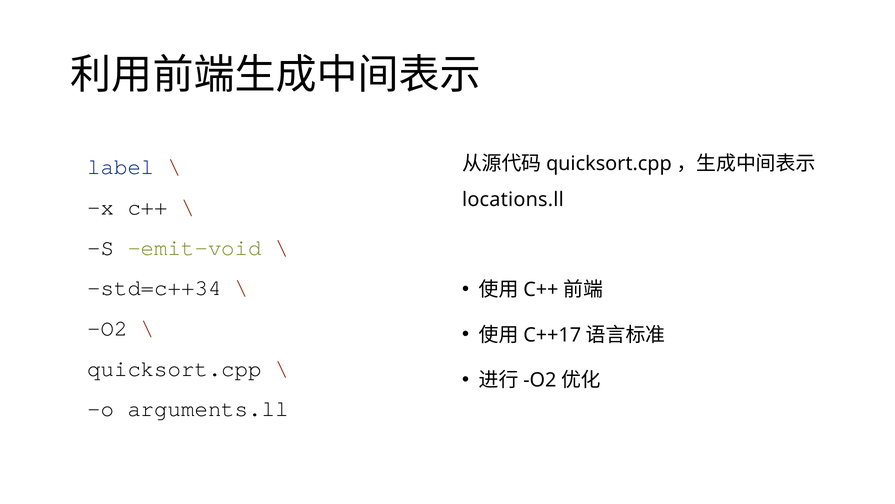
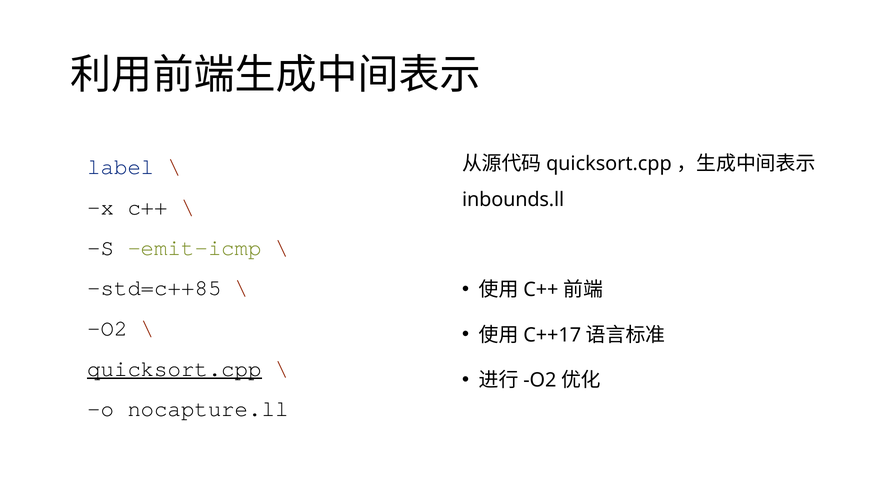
locations.ll: locations.ll -> inbounds.ll (513, 199)
emit-void: emit-void -> emit-icmp (195, 247)
std=c++34: std=c++34 -> std=c++85 (154, 288)
quicksort.cpp underline: none -> present (175, 368)
arguments.ll: arguments.ll -> nocapture.ll (208, 409)
